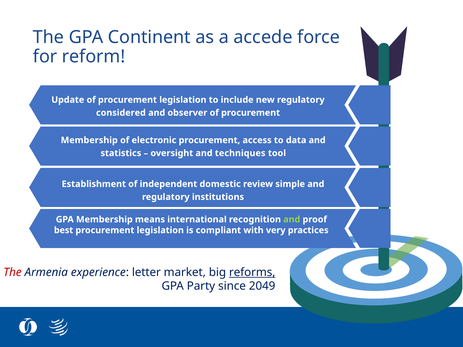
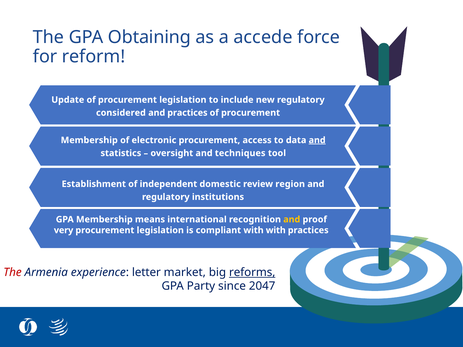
Continent: Continent -> Obtaining (149, 37)
and observer: observer -> practices (187, 113)
and underline: none -> present (317, 140)
simple: simple -> region (290, 184)
and colour: light green -> yellow (292, 220)
best: best -> very (64, 230)
with very: very -> with (276, 230)
2049: 2049 -> 2047 (262, 286)
